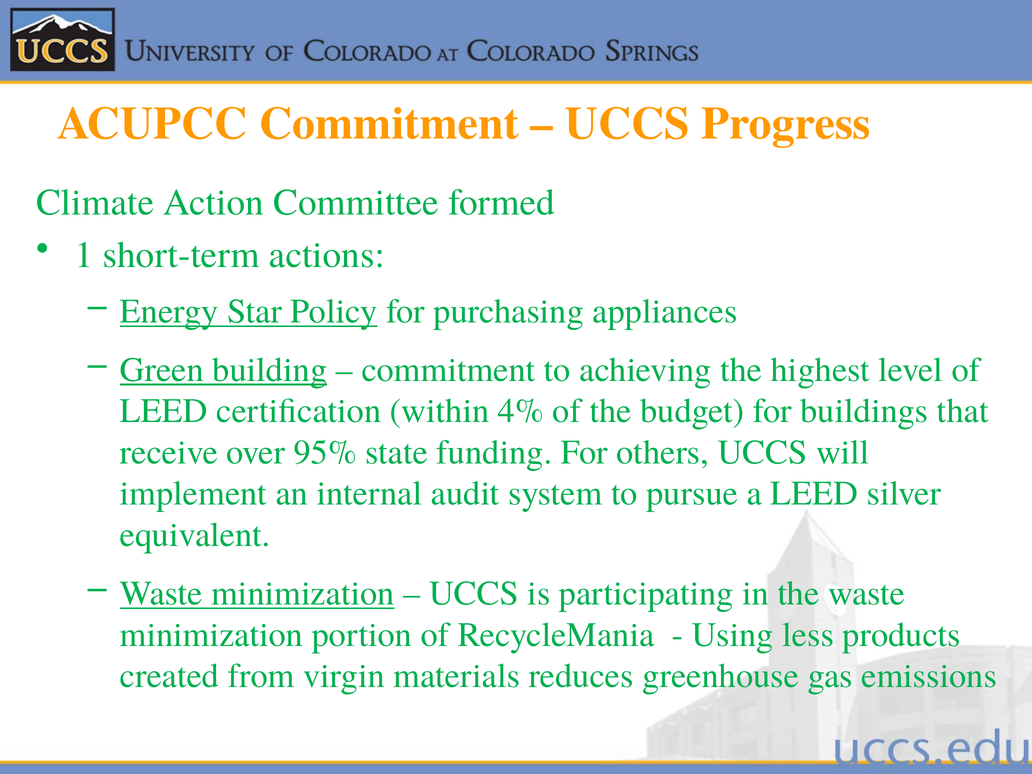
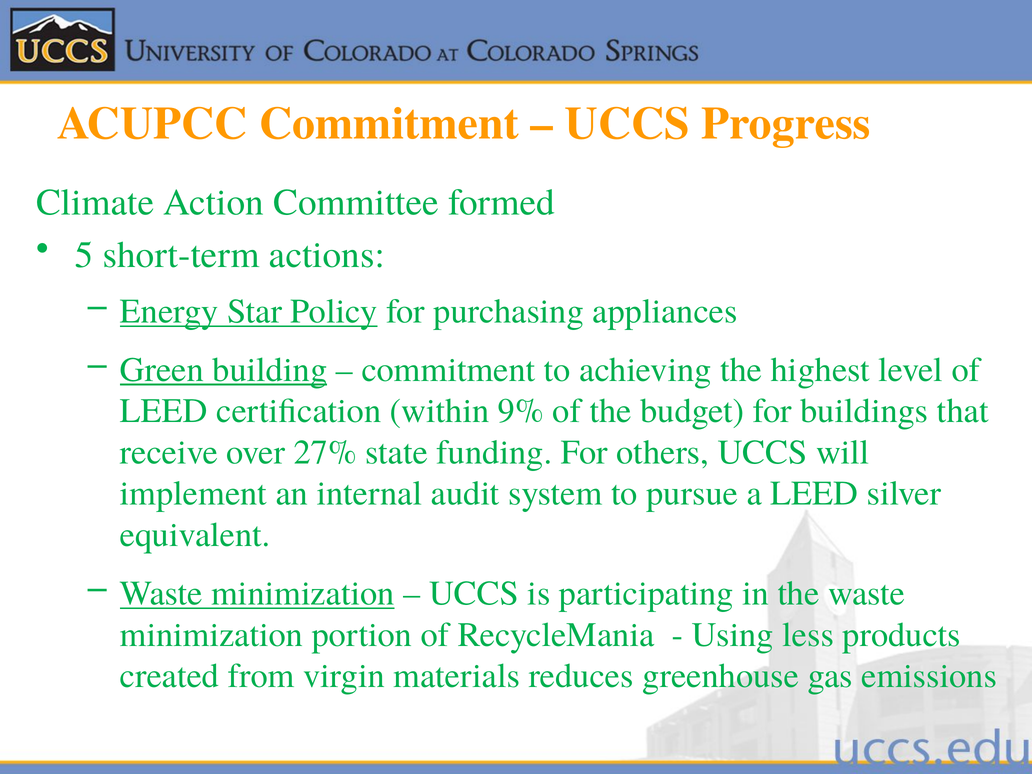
1: 1 -> 5 (84, 255)
4%: 4% -> 9% (521, 411)
95%: 95% -> 27% (325, 452)
